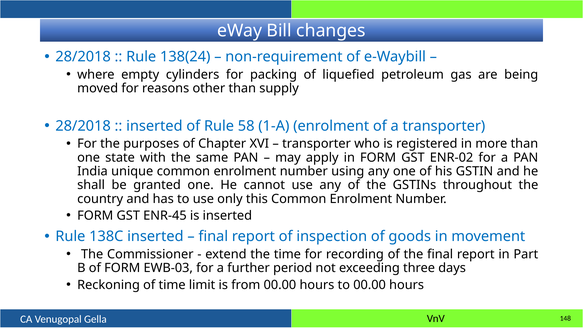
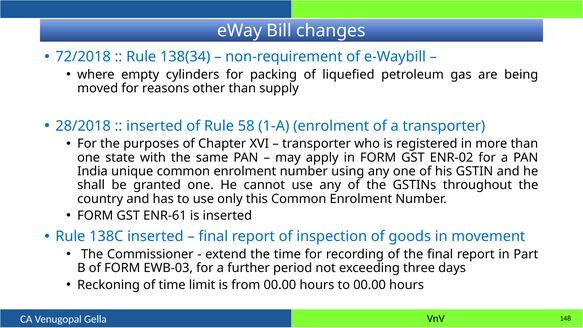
28/2018: 28/2018 -> 72/2018 (83, 57)
138(24: 138(24 -> 138(34 (185, 57)
ENR-45: ENR-45 -> ENR-61 (165, 216)
